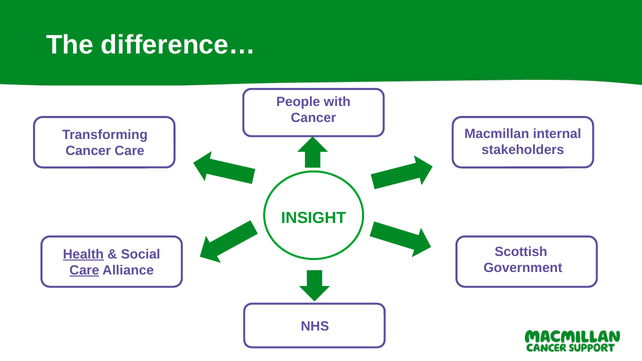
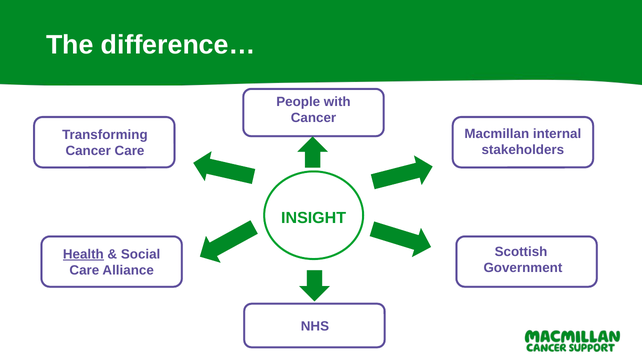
Care underline: present -> none (84, 270)
